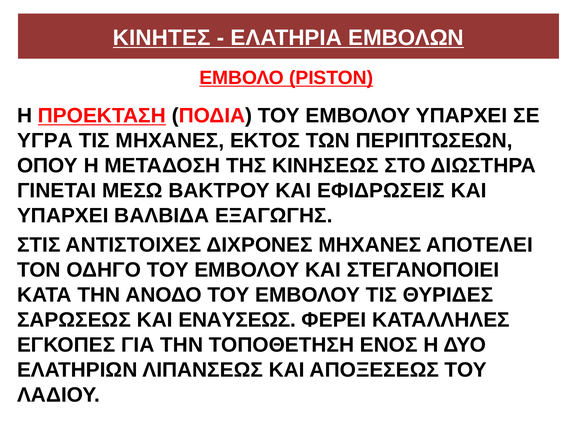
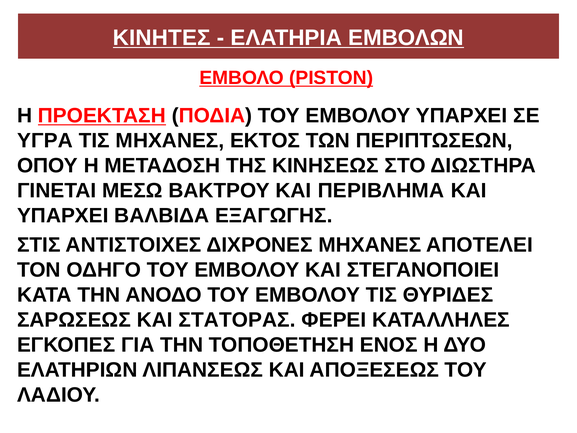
ΕΦΙΔΡΩΣΕΙΣ: ΕΦΙΔΡΩΣΕΙΣ -> ΠΕΡΙΒΛΗΜΑ (381, 191)
ΕΝΑΥΣΕΩΣ: ΕΝΑΥΣΕΩΣ -> ΣΤΑΤΟΡΑΣ (237, 320)
